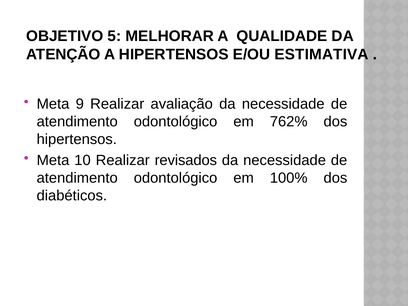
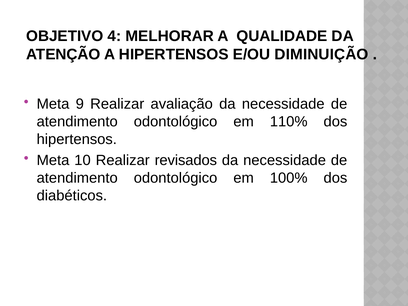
5: 5 -> 4 (114, 36)
ESTIMATIVA: ESTIMATIVA -> DIMINUIÇÃO (322, 54)
762%: 762% -> 110% (289, 122)
